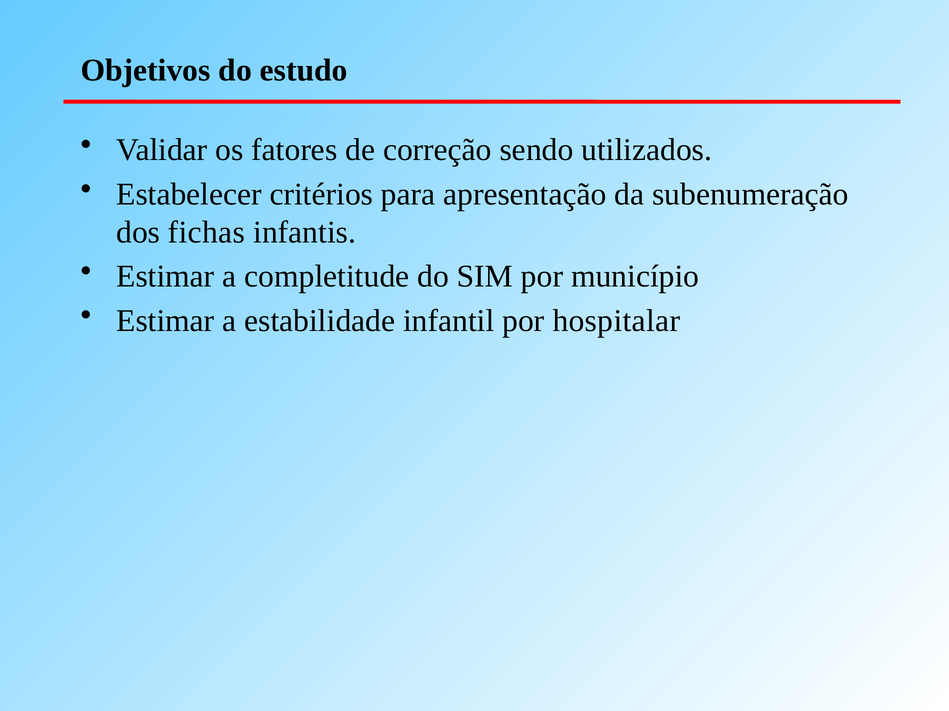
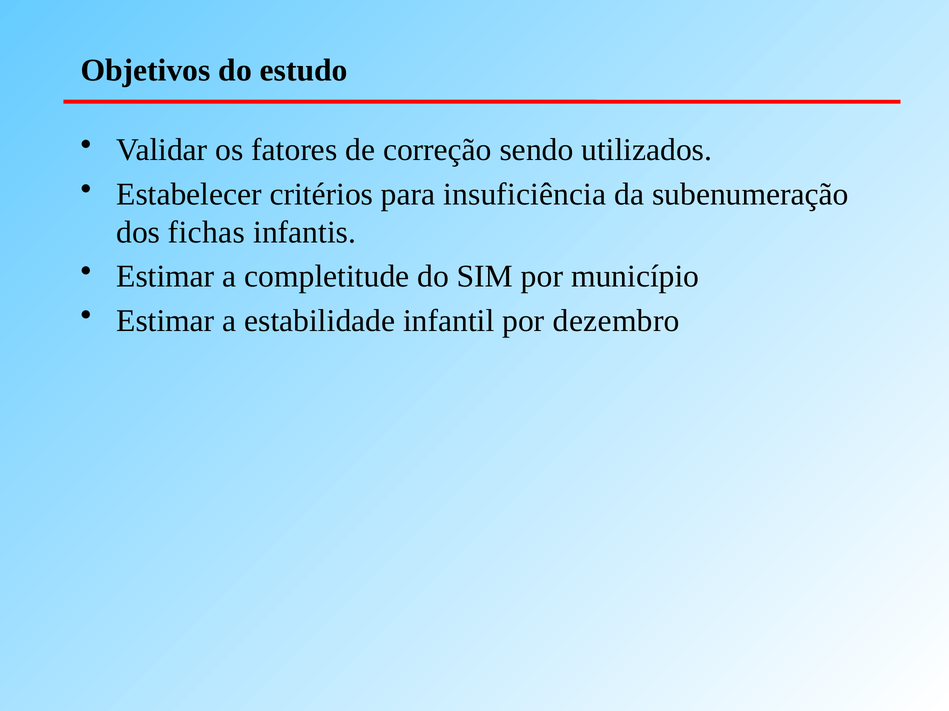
apresentação: apresentação -> insuficiência (525, 194)
hospitalar: hospitalar -> dezembro (616, 321)
